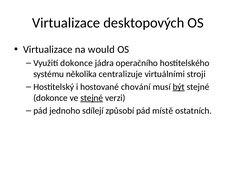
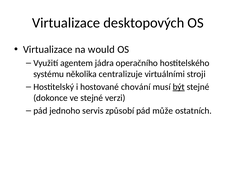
Využití dokonce: dokonce -> agentem (77, 63)
stejné underline: present -> none (92, 98)
sdílejí: sdílejí -> servis (93, 111)
místě: místě -> může (163, 111)
